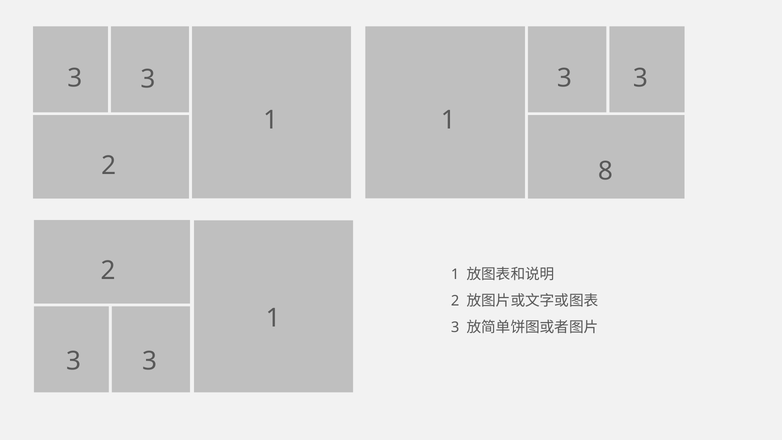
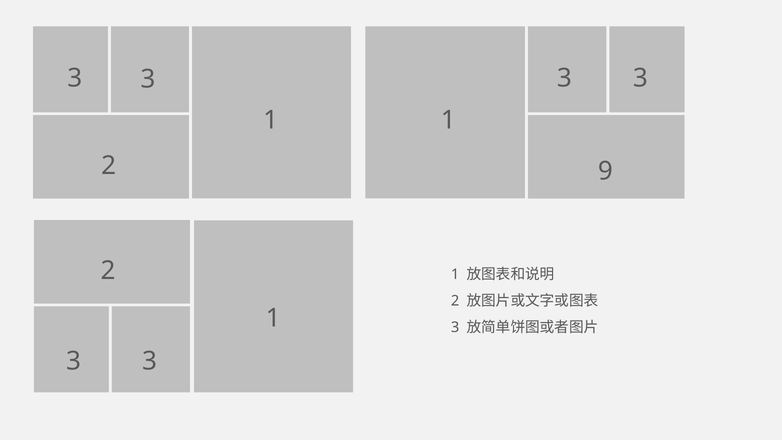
8: 8 -> 9 (605, 171)
